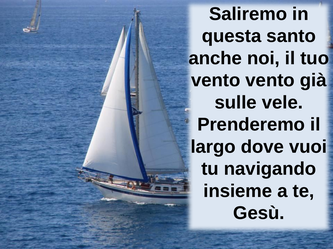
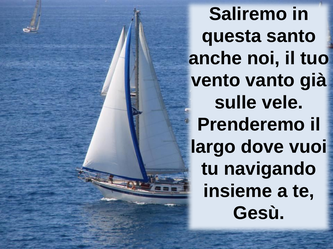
vento vento: vento -> vanto (270, 81)
